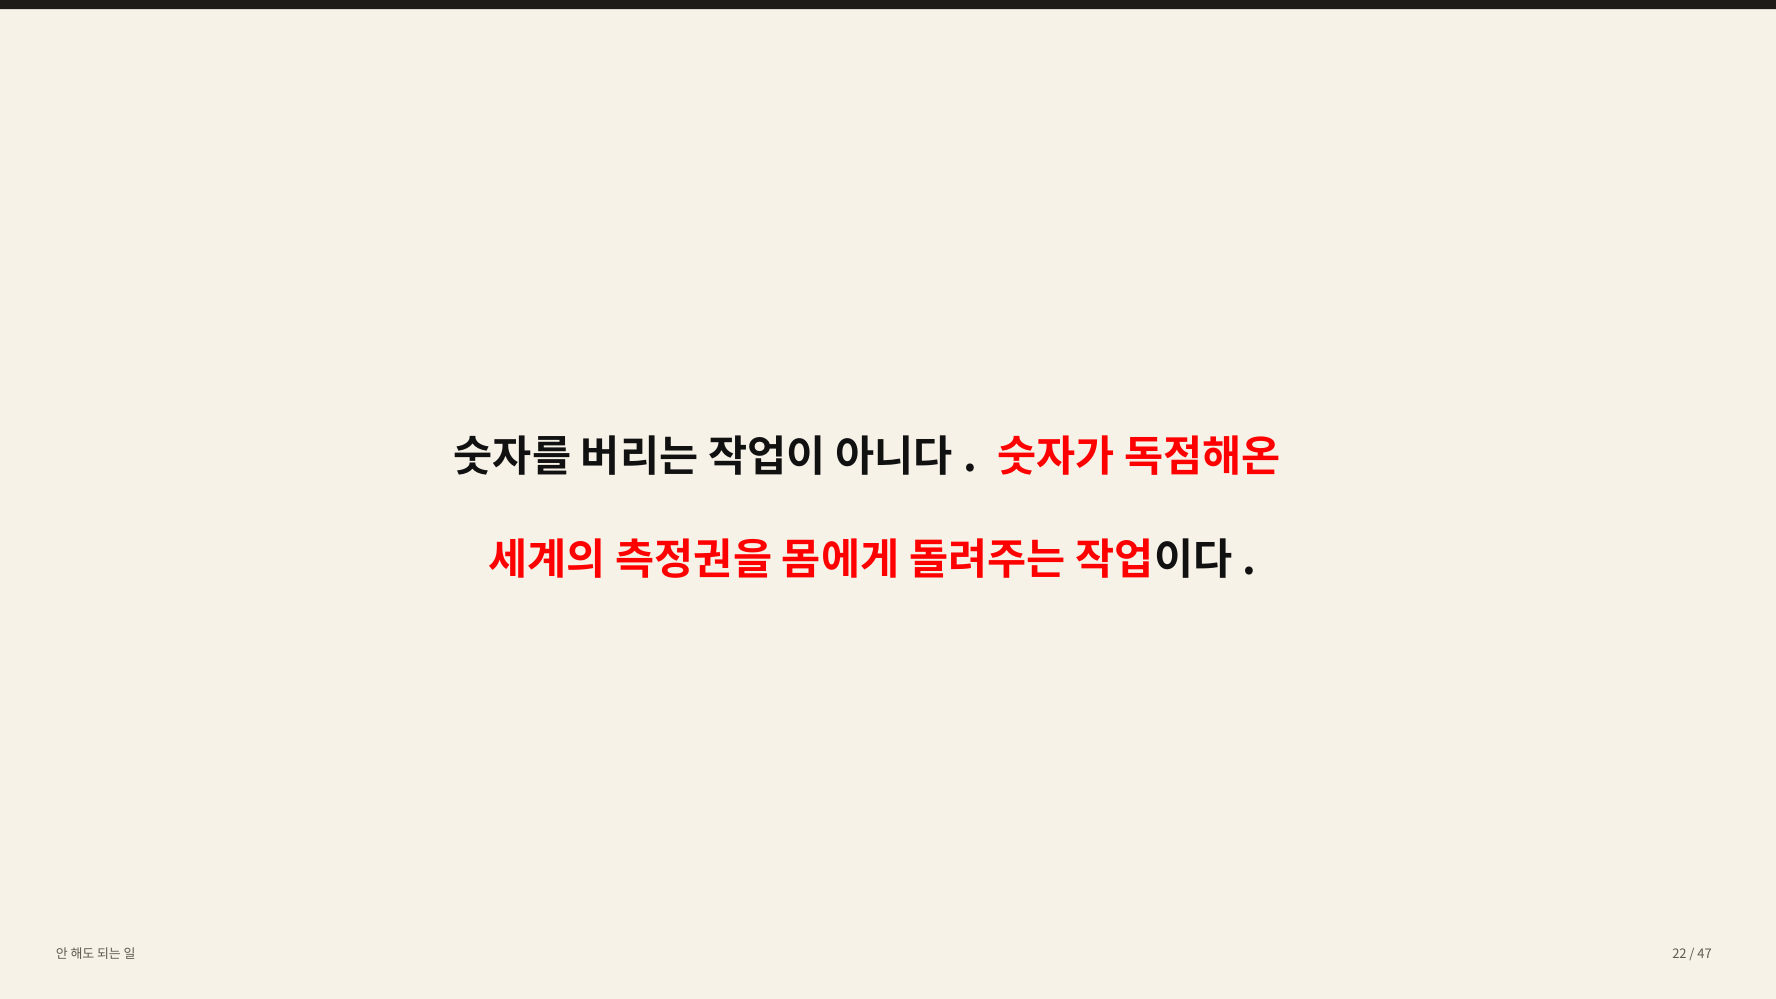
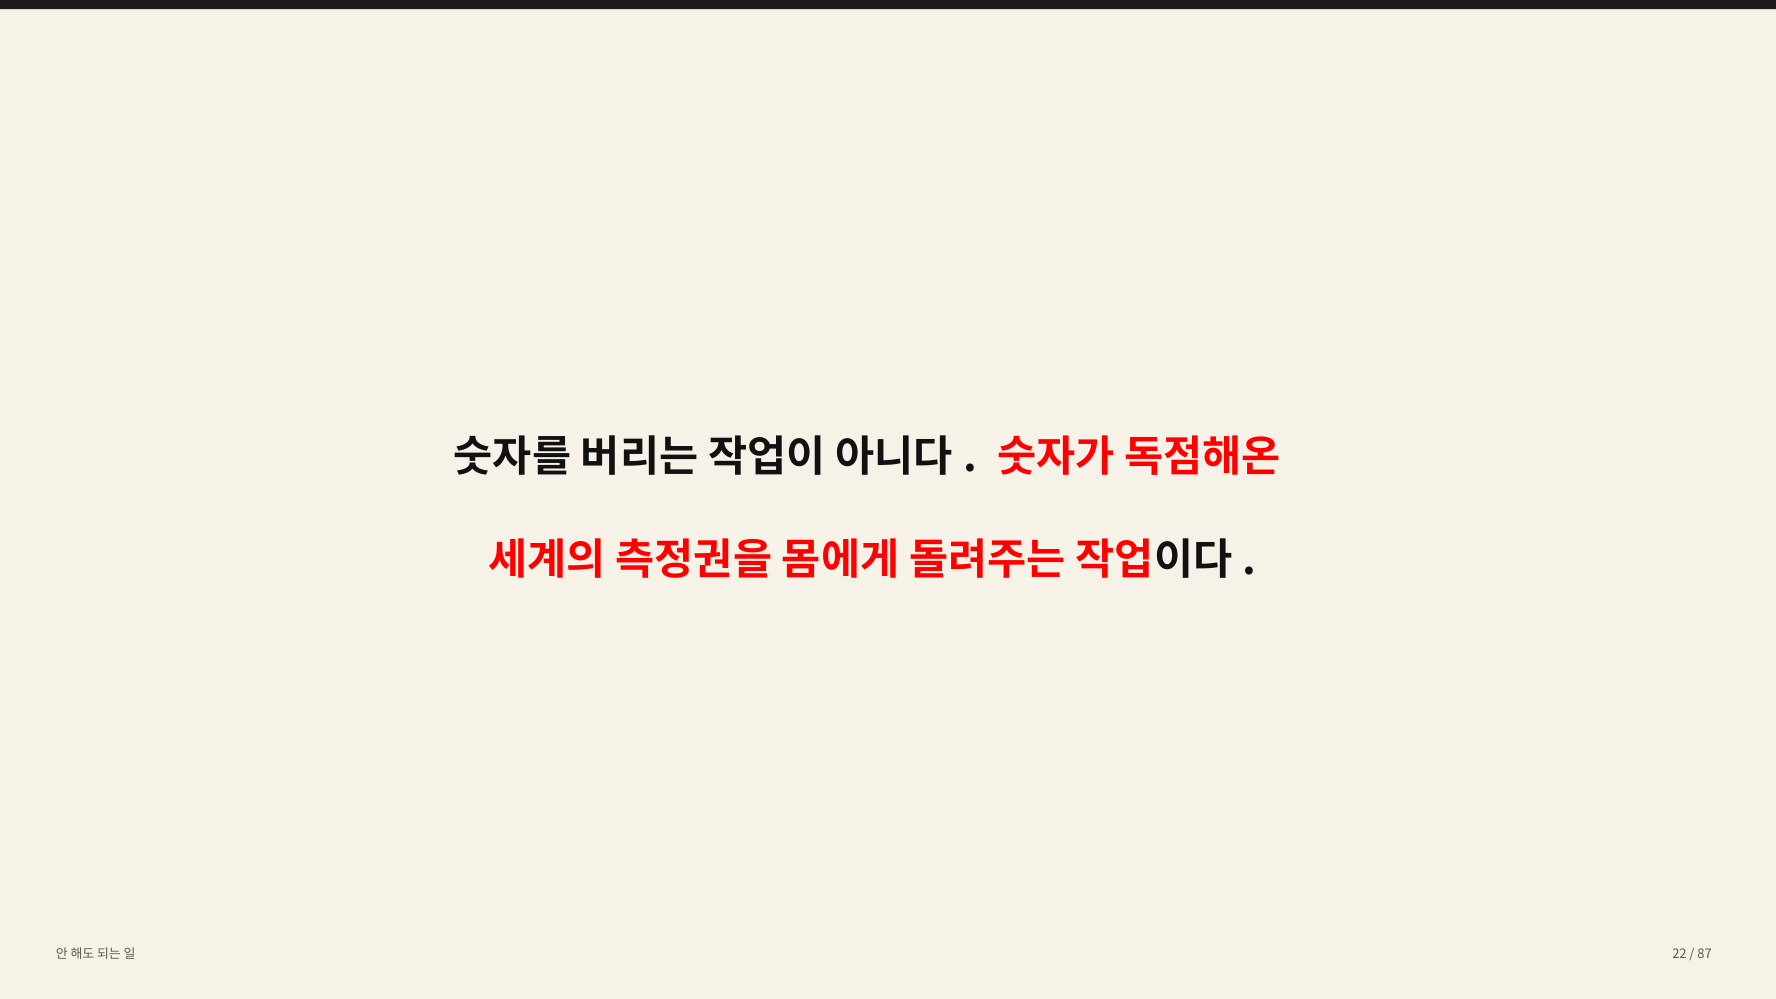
47: 47 -> 87 (1705, 955)
